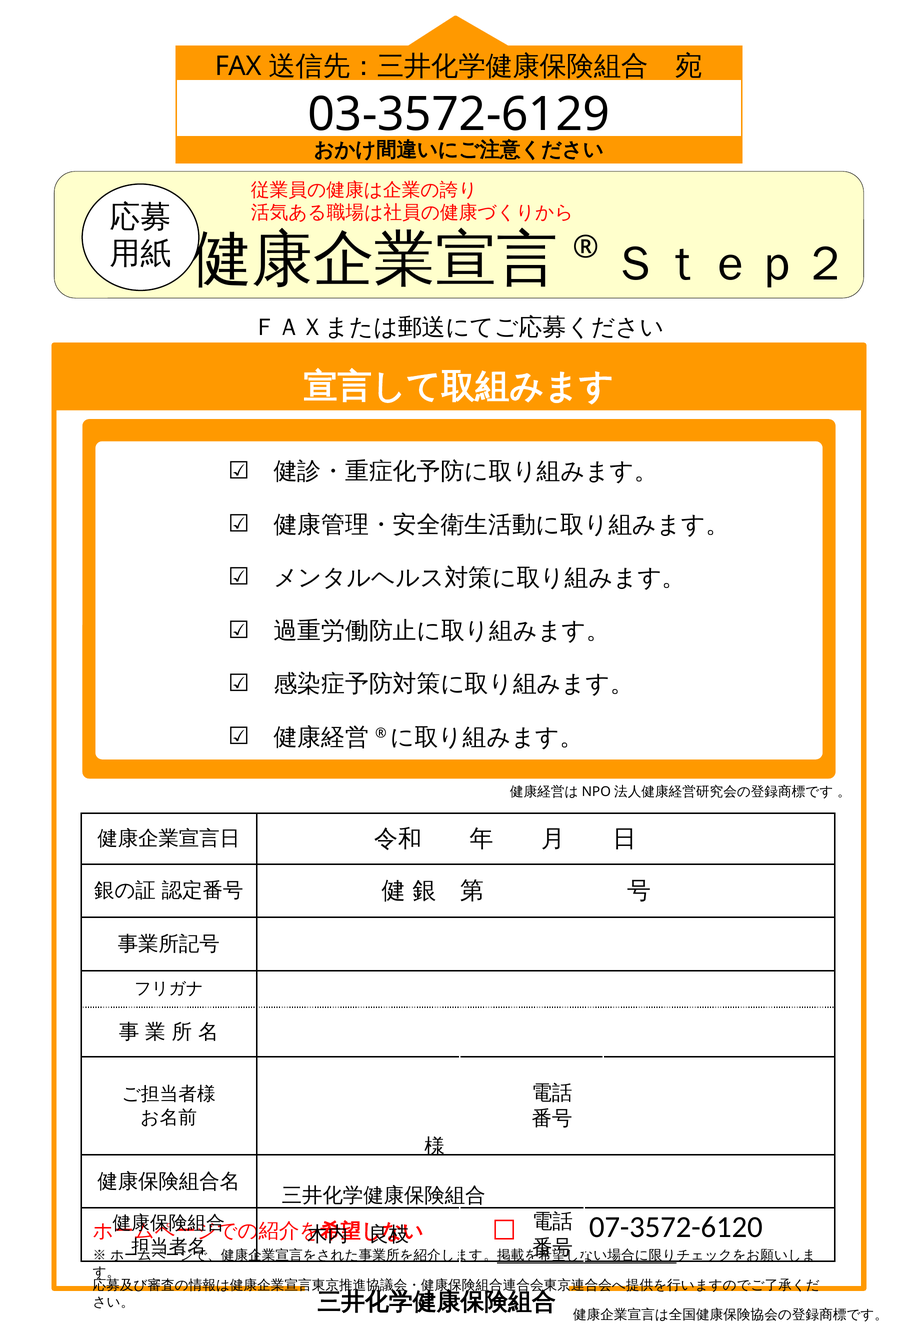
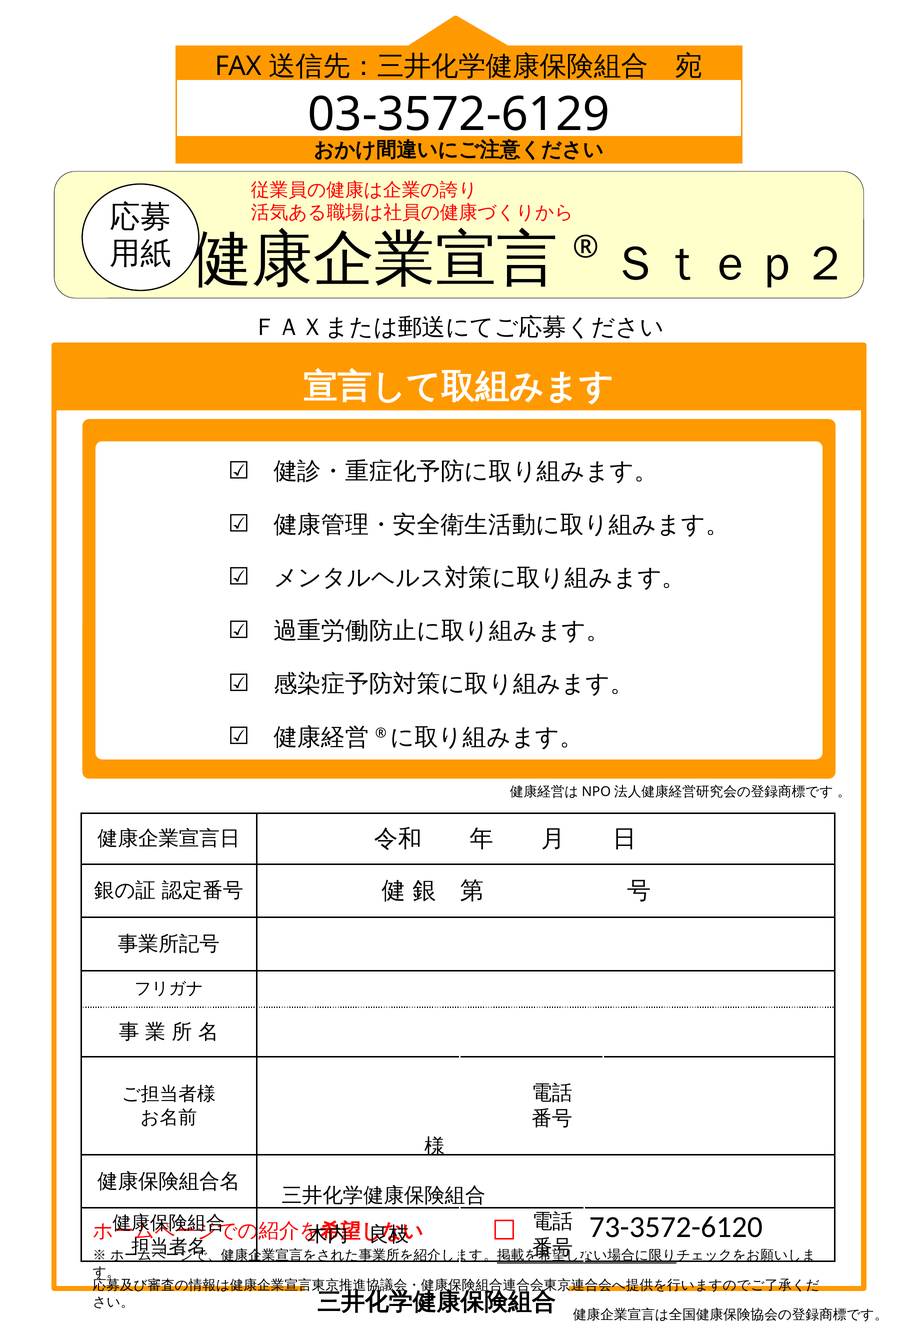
07-3572-6120: 07-3572-6120 -> 73-3572-6120 (676, 1227)
